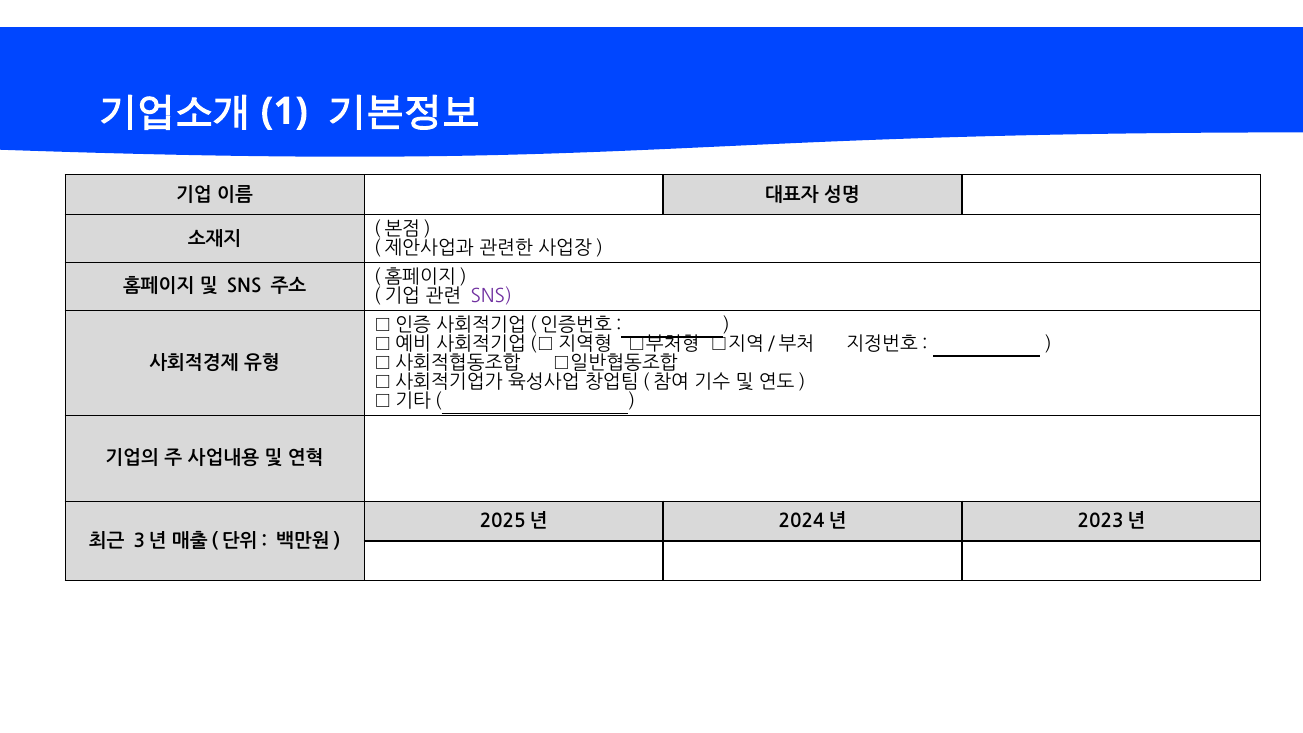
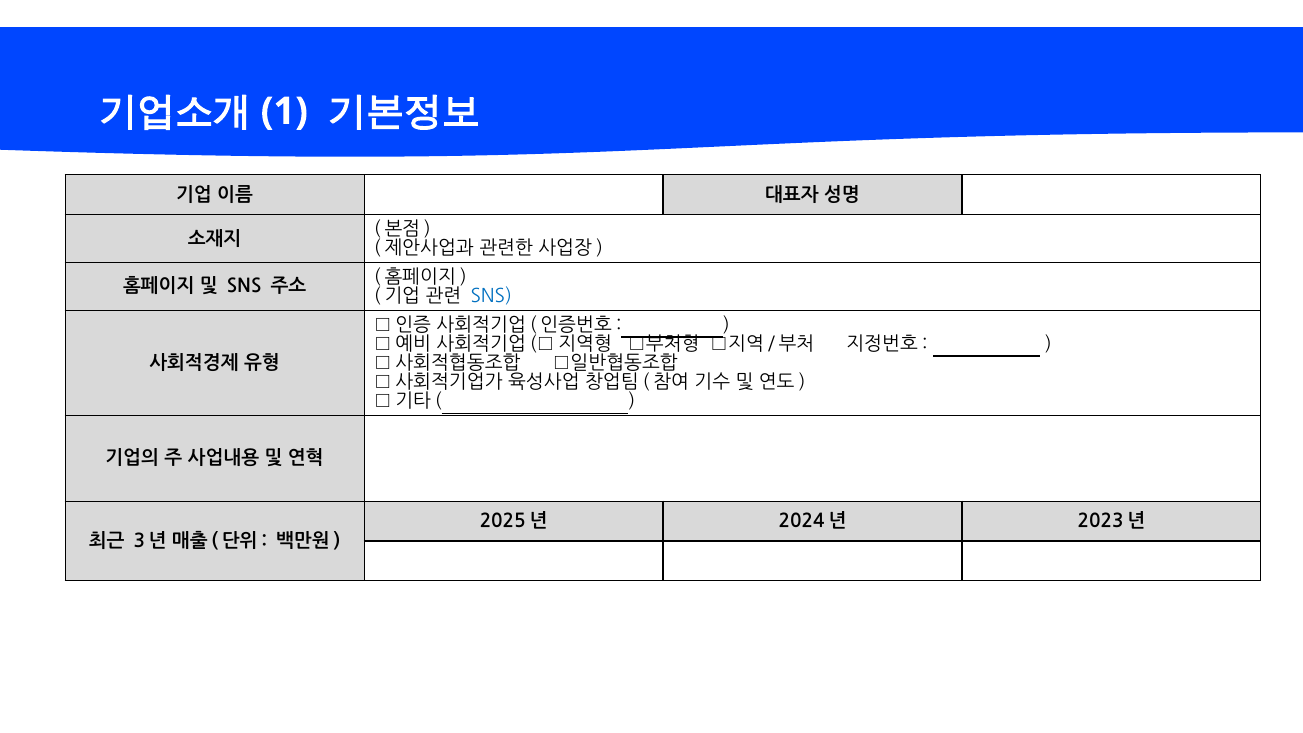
SNS colour: purple -> blue (491, 296)
